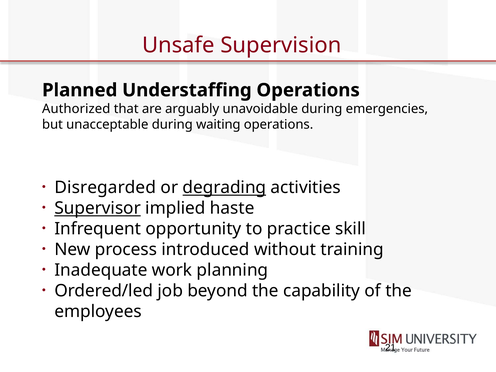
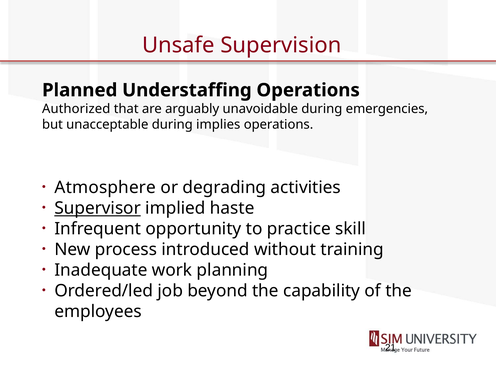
waiting: waiting -> implies (218, 125)
Disregarded: Disregarded -> Atmosphere (105, 188)
degrading underline: present -> none (224, 188)
